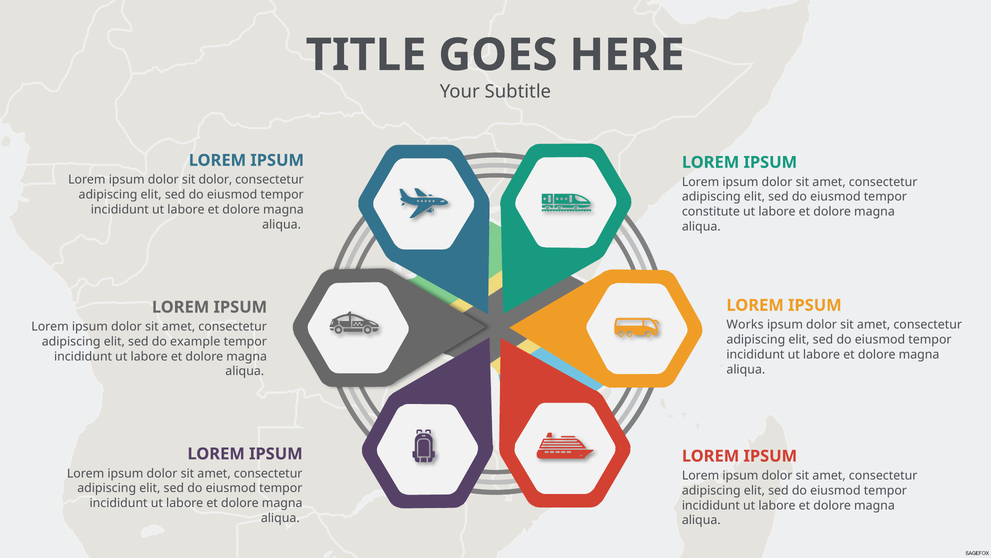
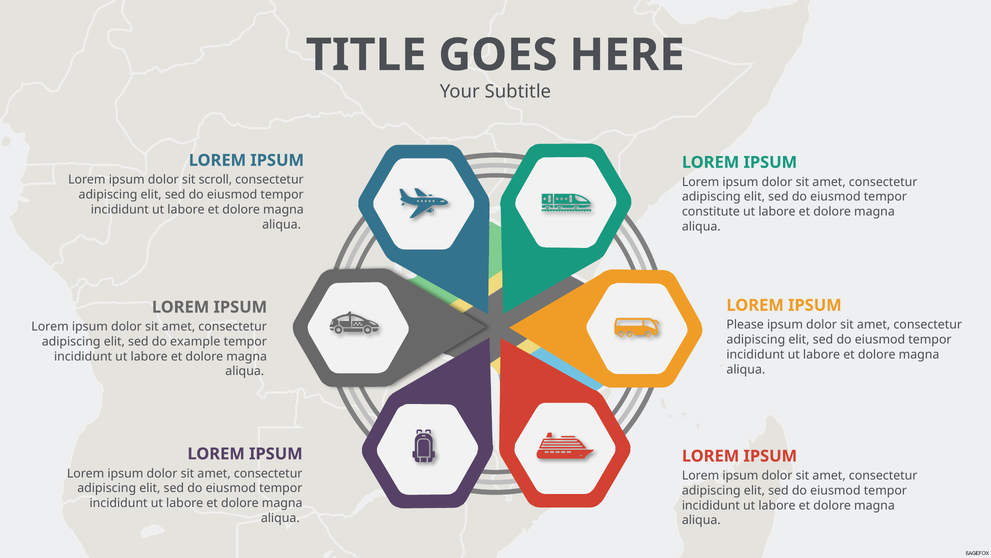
sit dolor: dolor -> scroll (215, 180)
Works: Works -> Please (745, 325)
